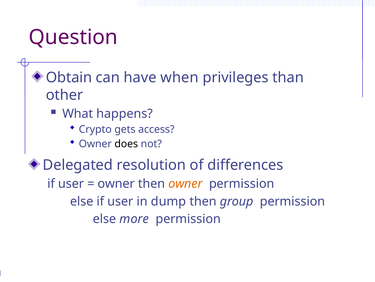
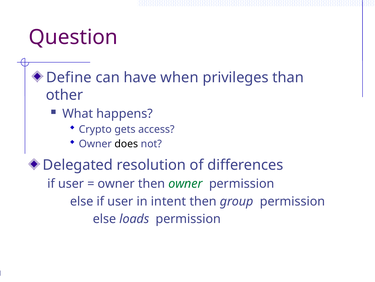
Obtain: Obtain -> Define (69, 77)
owner colour: orange -> green (185, 183)
dump: dump -> intent (169, 201)
more: more -> loads (134, 218)
